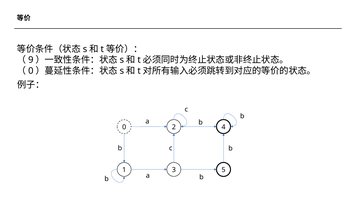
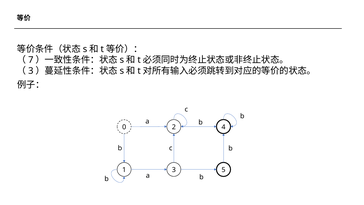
9: 9 -> 7 (31, 60)
0: 0 -> 3 (31, 71)
